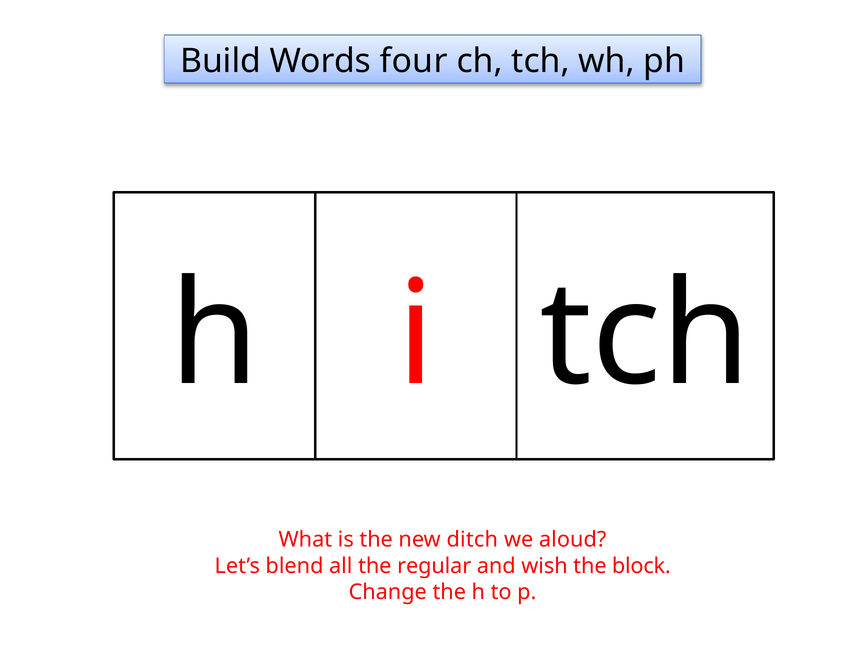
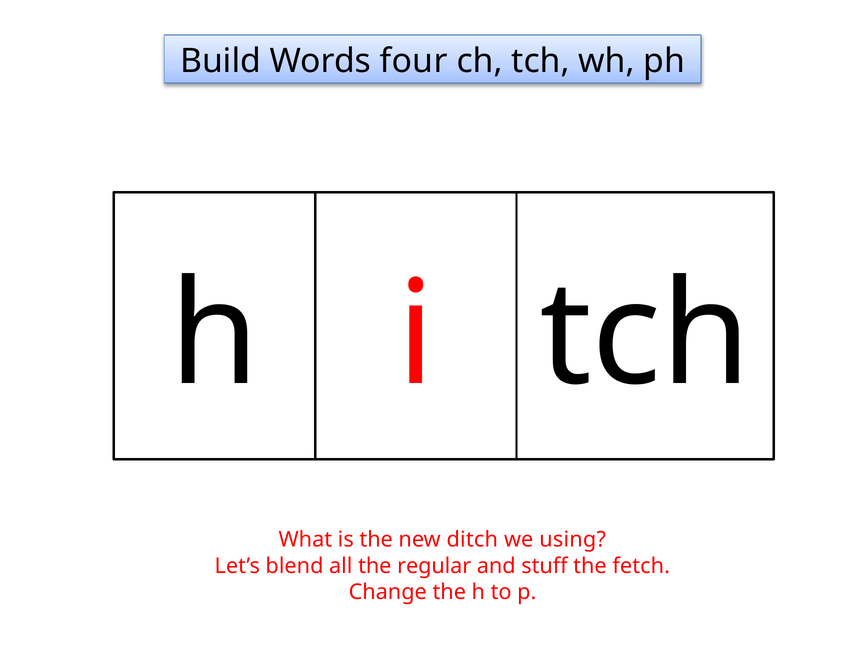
aloud: aloud -> using (573, 540)
wish: wish -> stuff (544, 566)
block: block -> fetch (641, 566)
